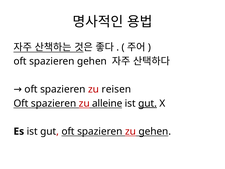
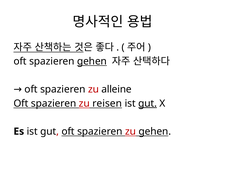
gehen underline: none -> present (92, 61)
reisen: reisen -> alleine (116, 89)
alleine: alleine -> reisen (107, 103)
